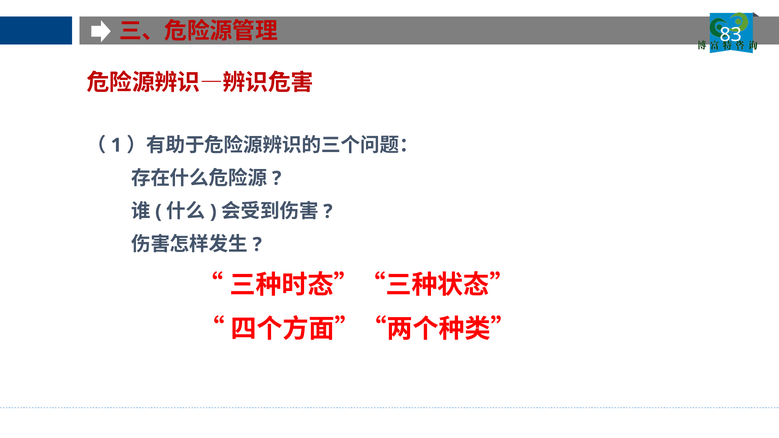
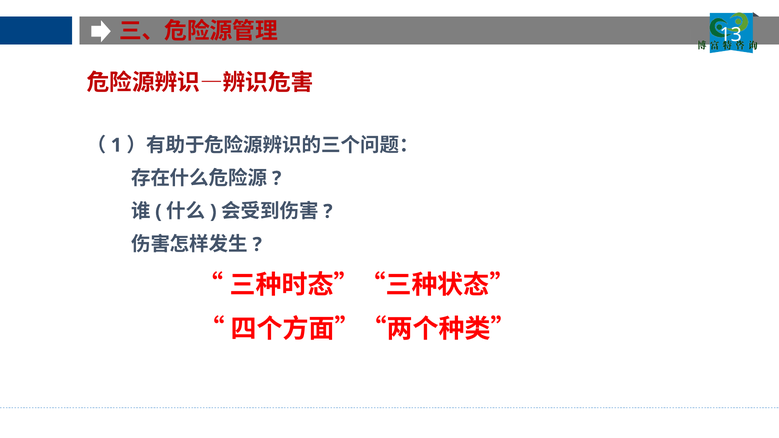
83: 83 -> 13 (731, 35)
